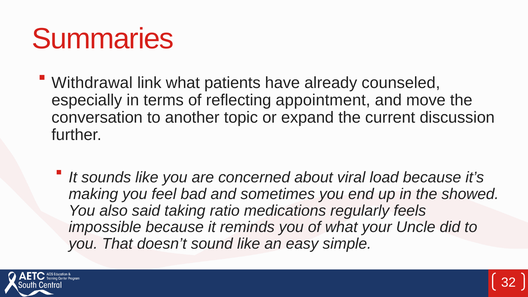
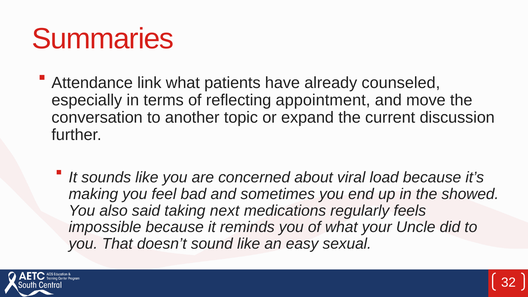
Withdrawal: Withdrawal -> Attendance (92, 83)
ratio: ratio -> next (225, 211)
simple: simple -> sexual (347, 244)
